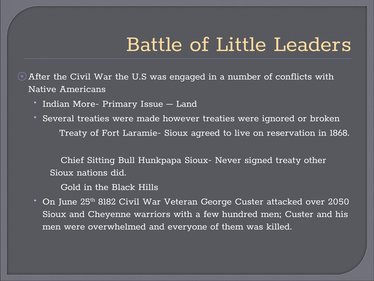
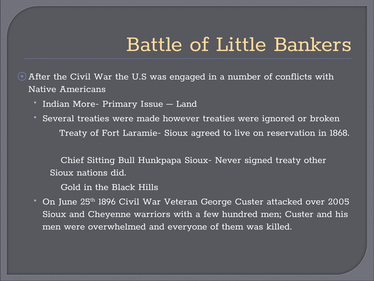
Leaders: Leaders -> Bankers (313, 43)
8182: 8182 -> 1896 (107, 201)
2050: 2050 -> 2005 (339, 201)
